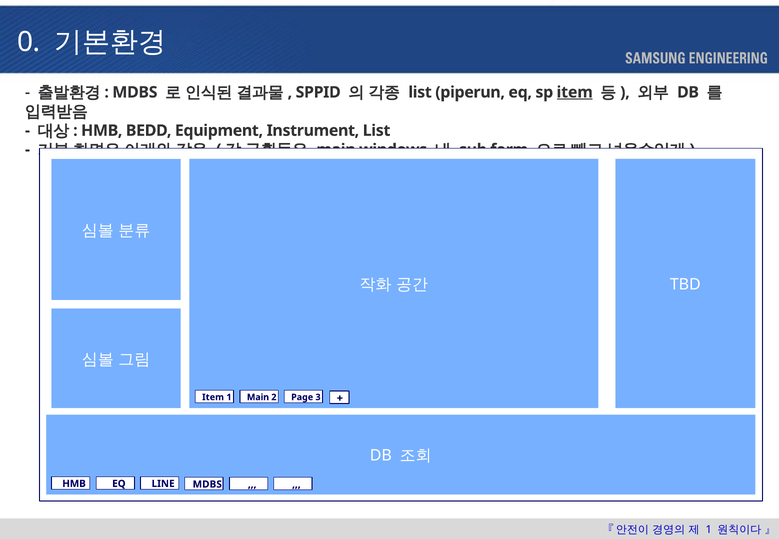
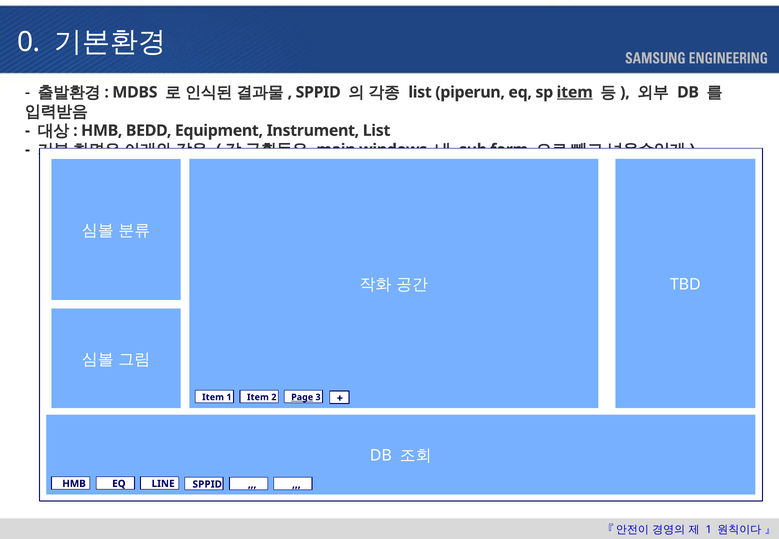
1 Main: Main -> Item (258, 397)
Page underline: none -> present (302, 397)
LINE MDBS: MDBS -> SPPID (207, 485)
